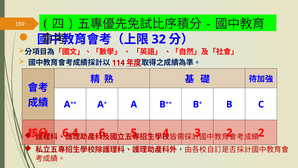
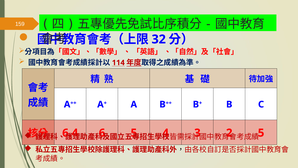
2: 2 -> 5 (261, 133)
